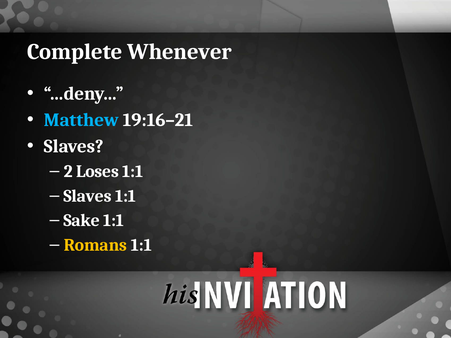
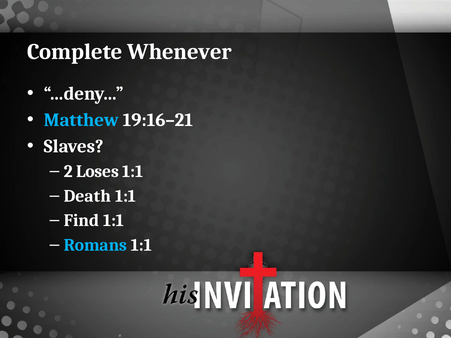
Slaves: Slaves -> Death (87, 196)
Sake: Sake -> Find (81, 221)
Romans colour: yellow -> light blue (95, 245)
